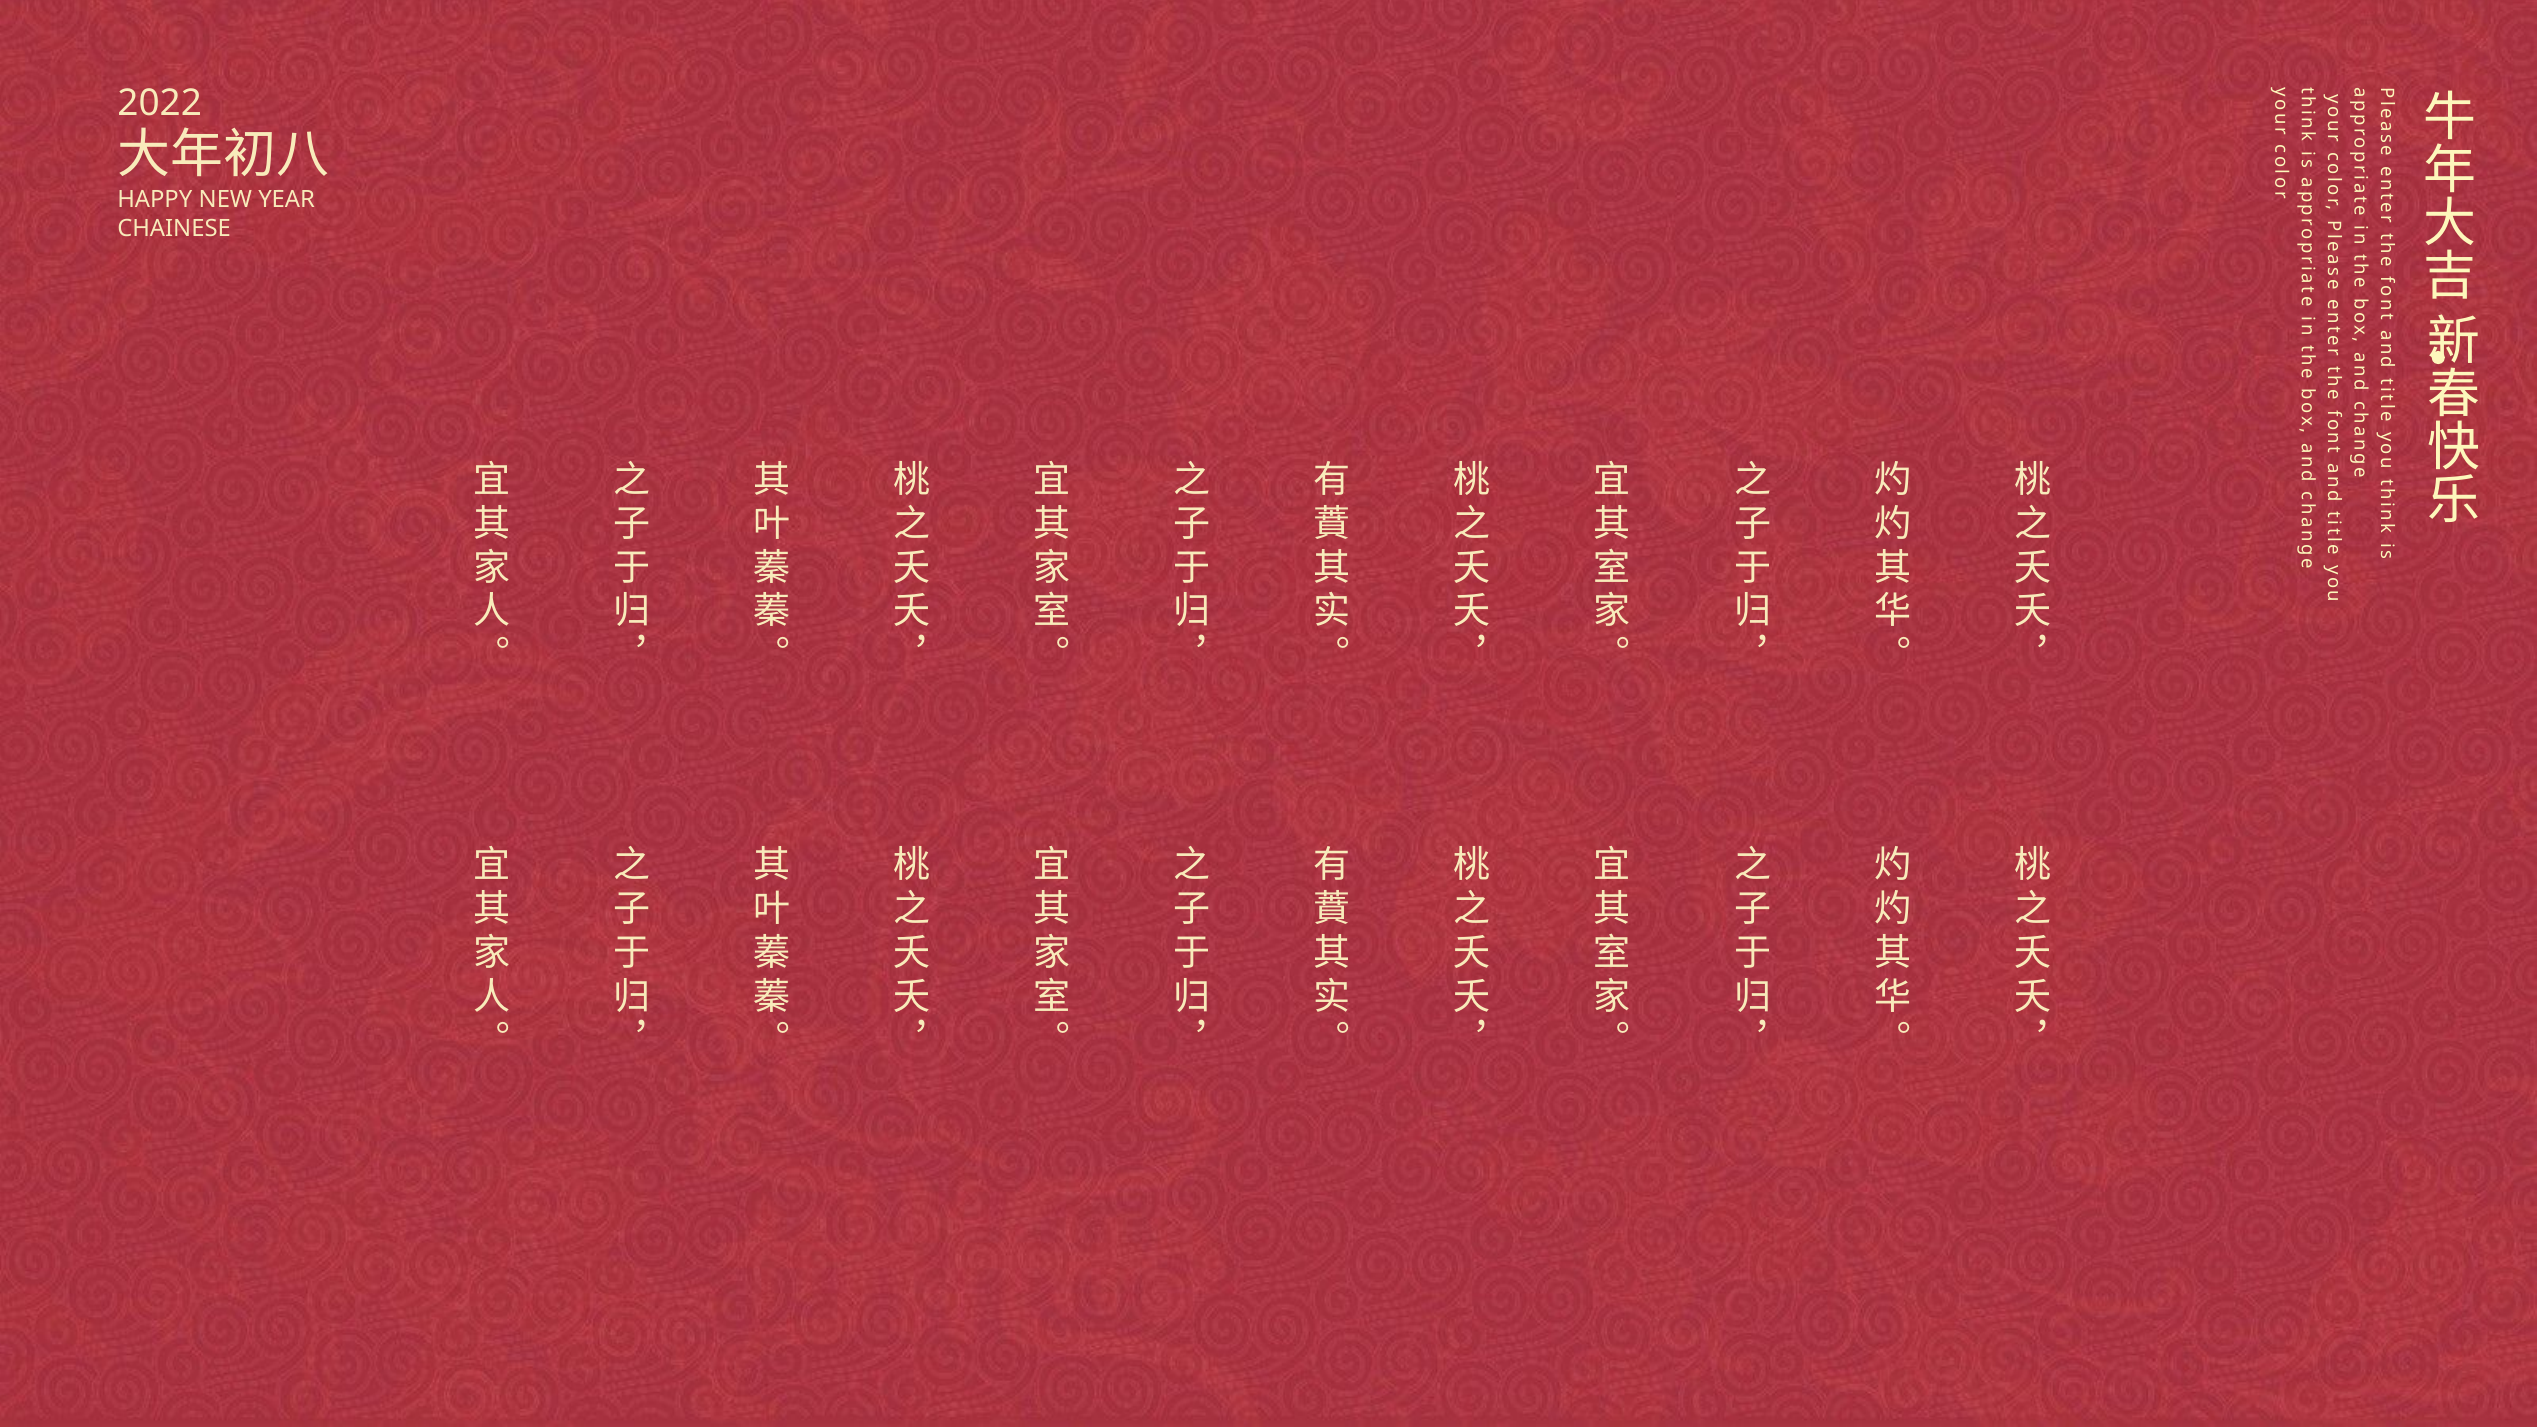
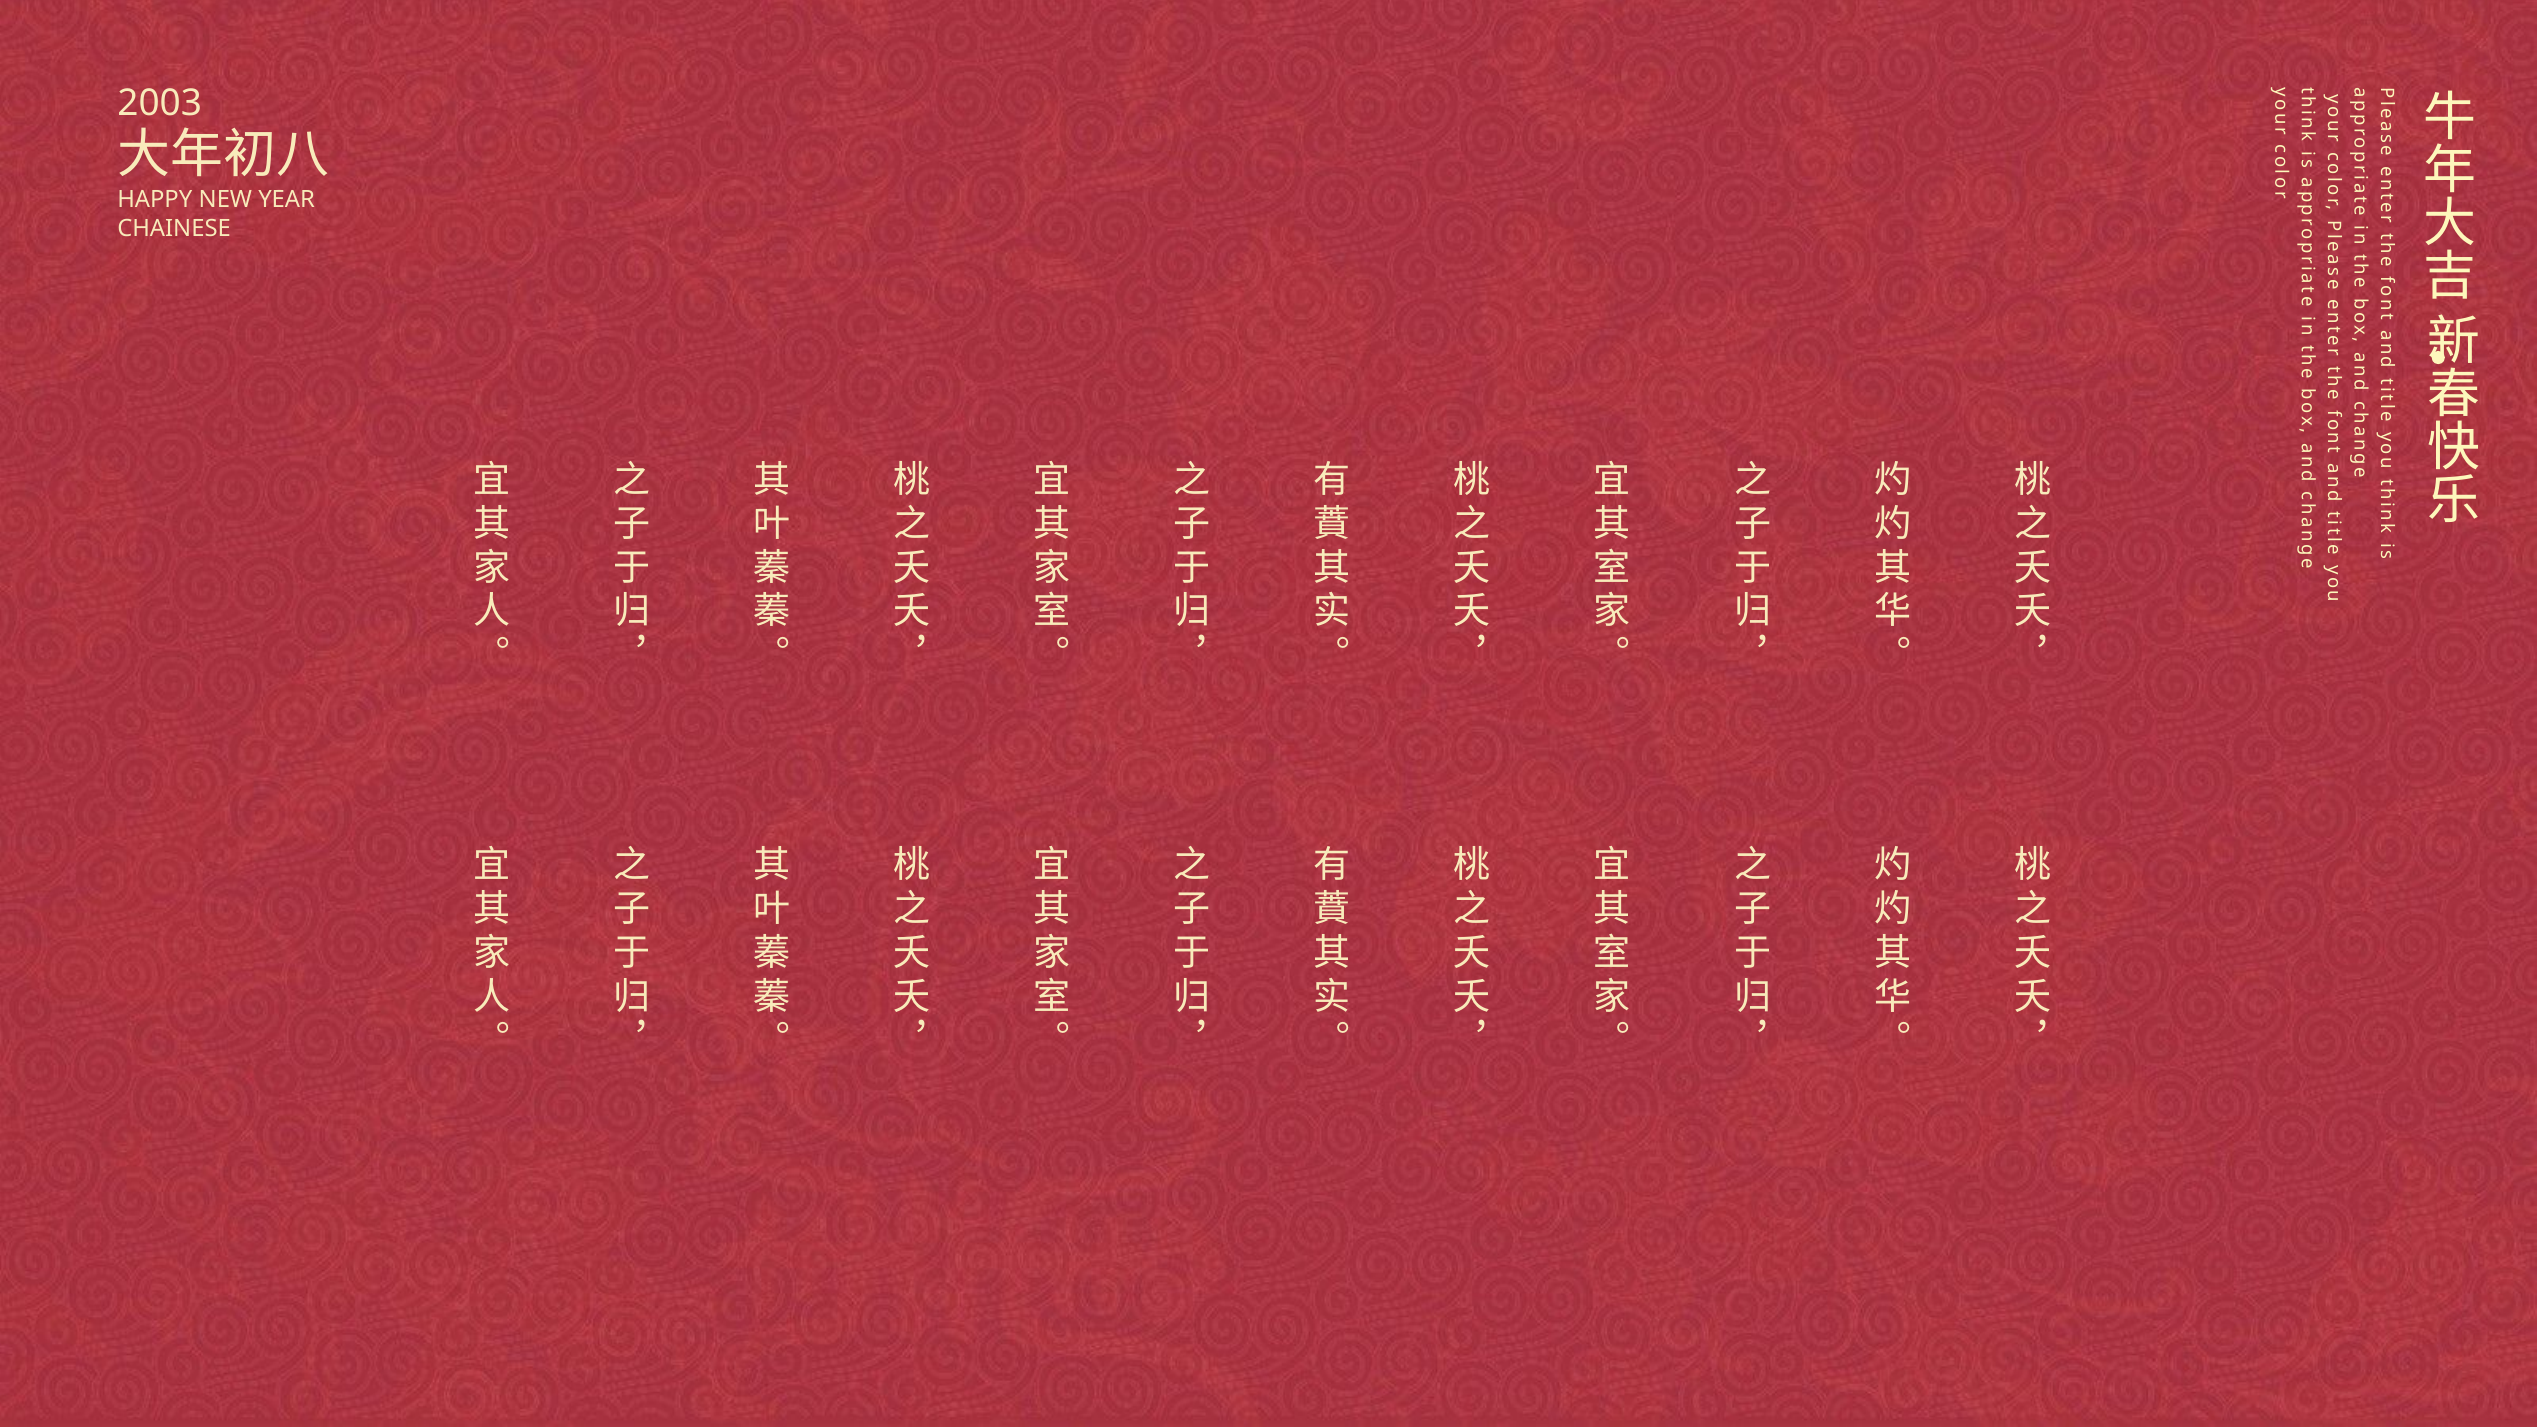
2022: 2022 -> 2003 (160, 103)
